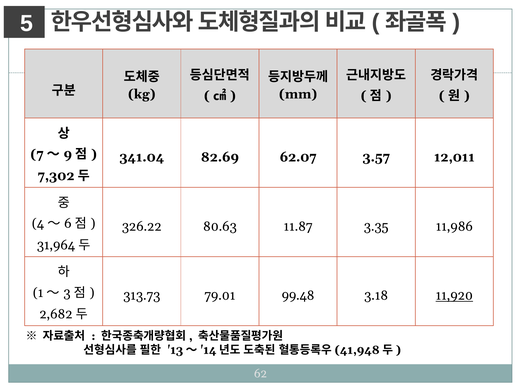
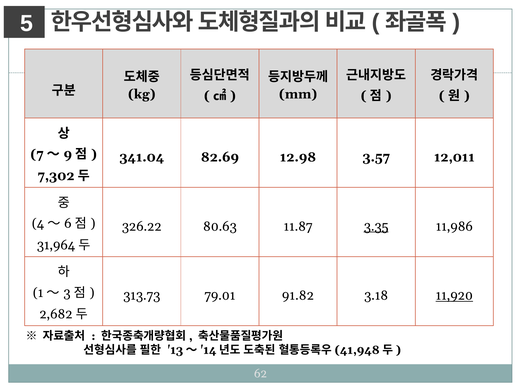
62.07: 62.07 -> 12.98 (298, 157)
3.35 underline: none -> present (376, 226)
99.48: 99.48 -> 91.82 (298, 295)
